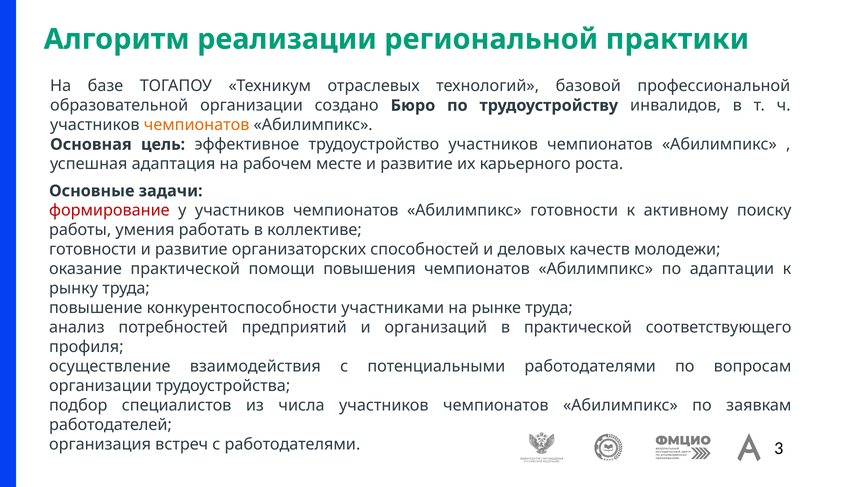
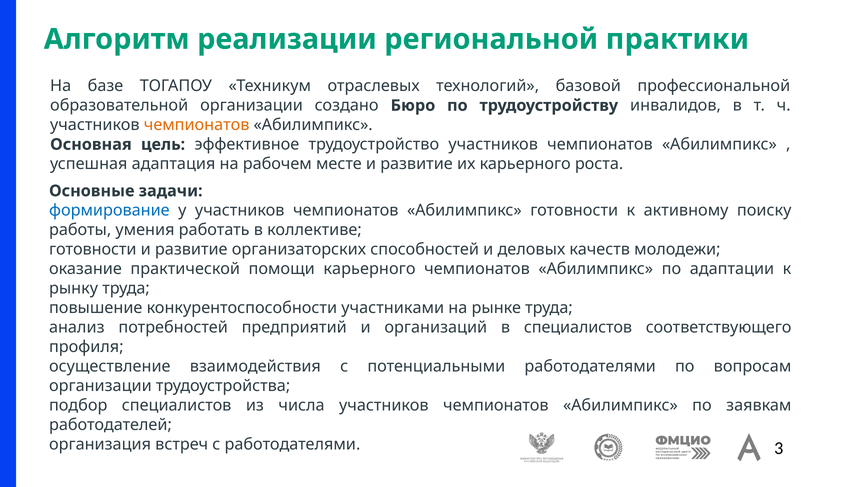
формирование colour: red -> blue (109, 210)
помощи повышения: повышения -> карьерного (369, 269)
в практической: практической -> специалистов (578, 327)
